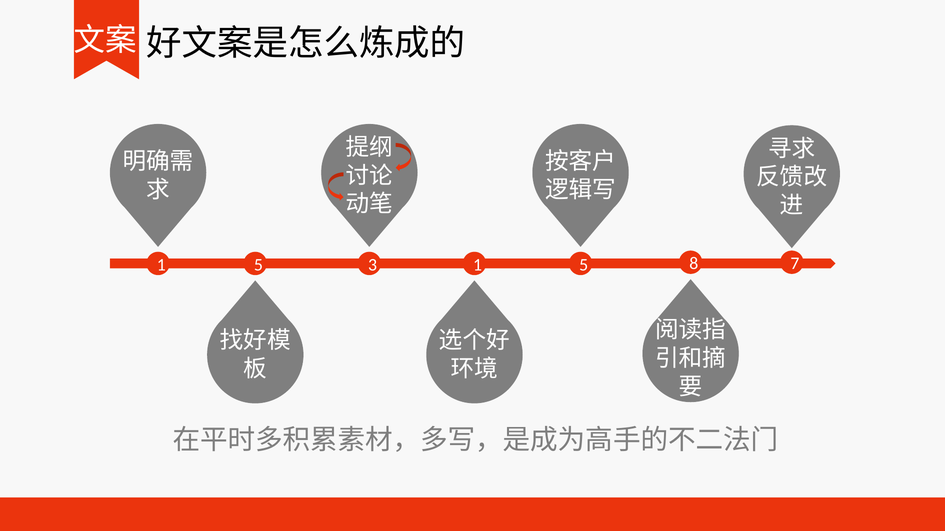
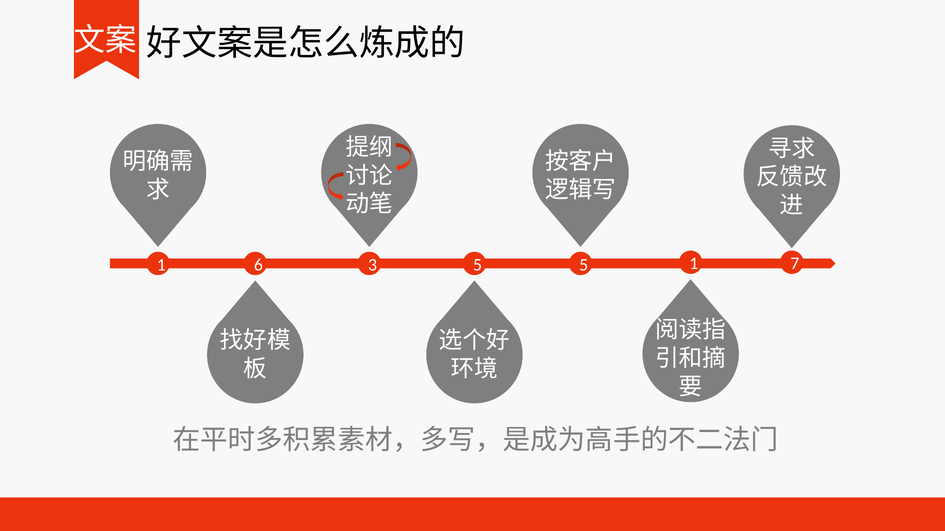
5: 5 -> 6 (258, 265)
3 1: 1 -> 5 (478, 265)
5 8: 8 -> 1 (694, 264)
